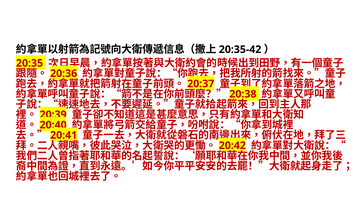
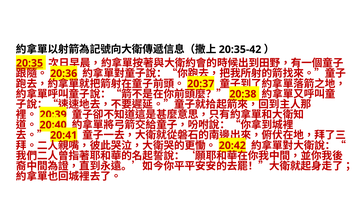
20:35 underline: none -> present (30, 63)
